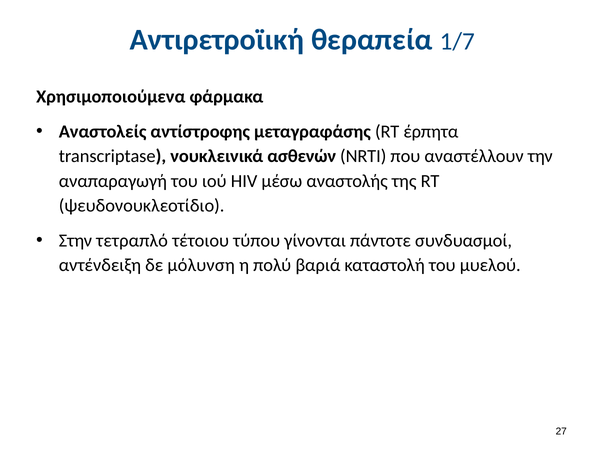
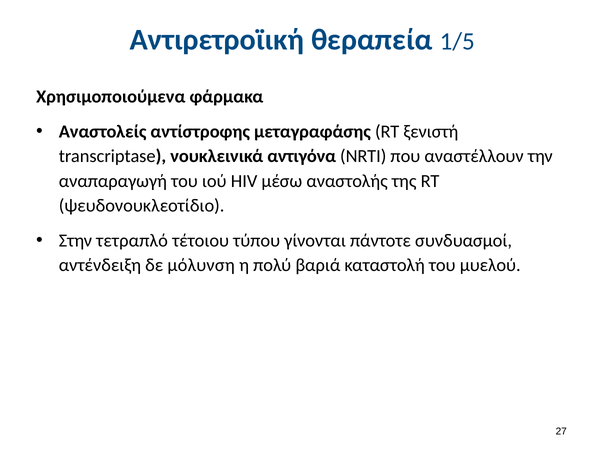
1/7: 1/7 -> 1/5 (457, 41)
έρπητα: έρπητα -> ξενιστή (431, 132)
ασθενών: ασθενών -> αντιγόνα (302, 156)
